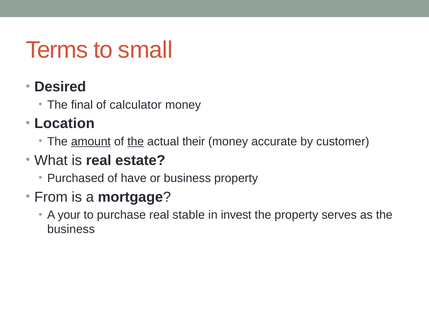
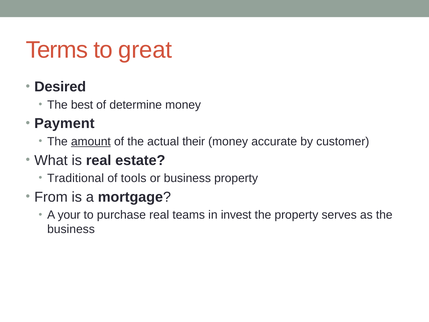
small: small -> great (145, 50)
final: final -> best (82, 105)
calculator: calculator -> determine (136, 105)
Location: Location -> Payment (64, 124)
the underline: present -> none (136, 141)
Purchased: Purchased -> Traditional (76, 178)
have: have -> tools (134, 178)
stable: stable -> teams (189, 215)
